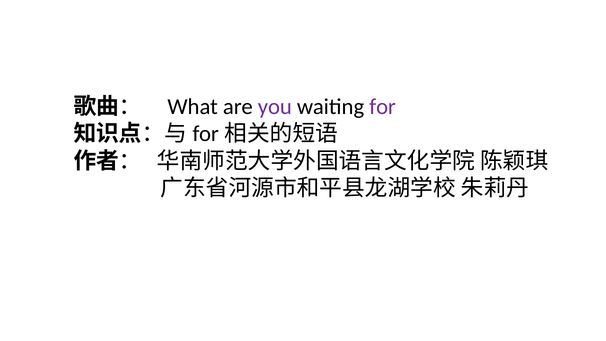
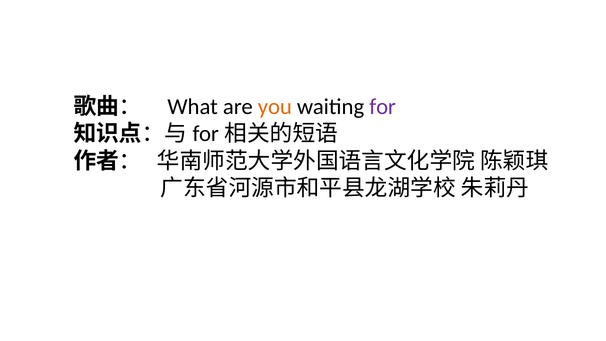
you colour: purple -> orange (275, 107)
